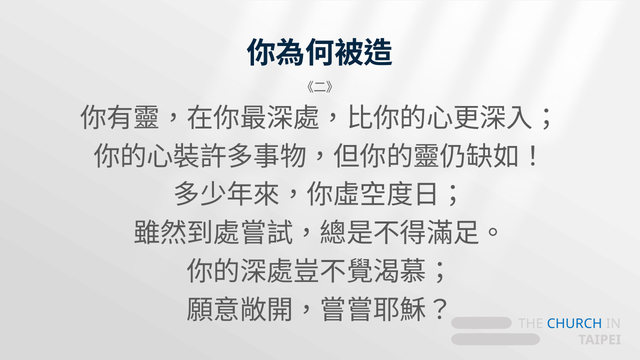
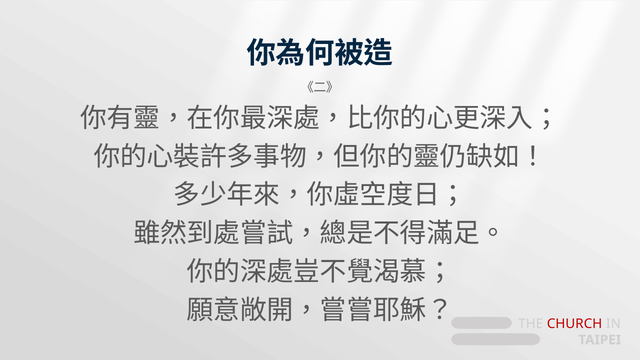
CHURCH colour: blue -> red (575, 324)
